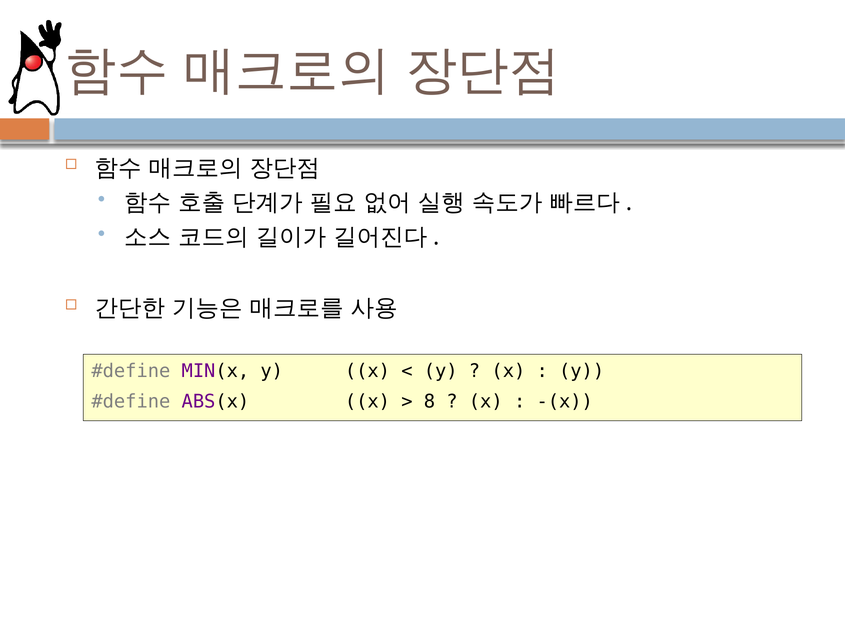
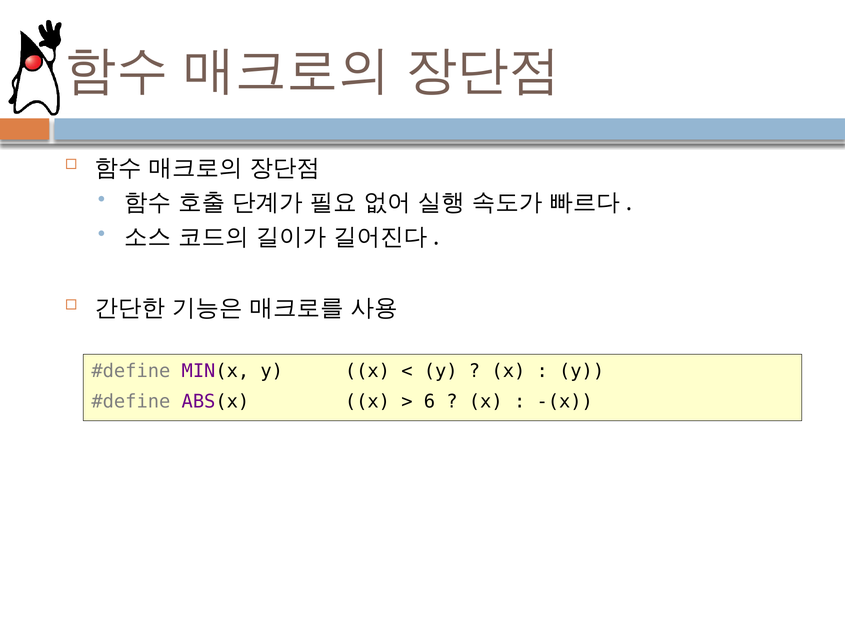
8: 8 -> 6 (429, 402)
